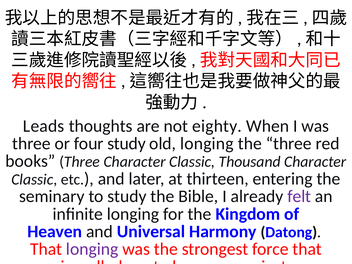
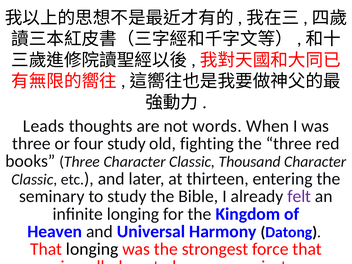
eighty: eighty -> words (217, 126)
old longing: longing -> fighting (207, 144)
longing colour: purple -> black (92, 249)
